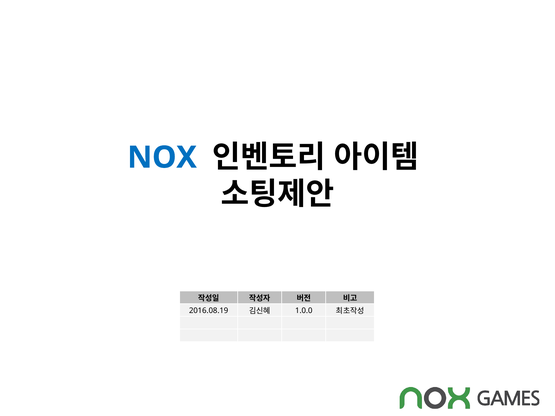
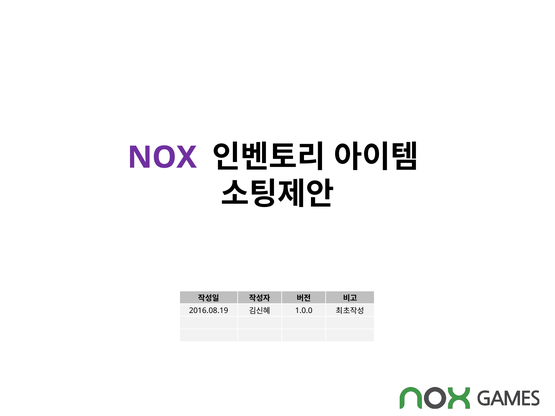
NOX colour: blue -> purple (162, 158)
